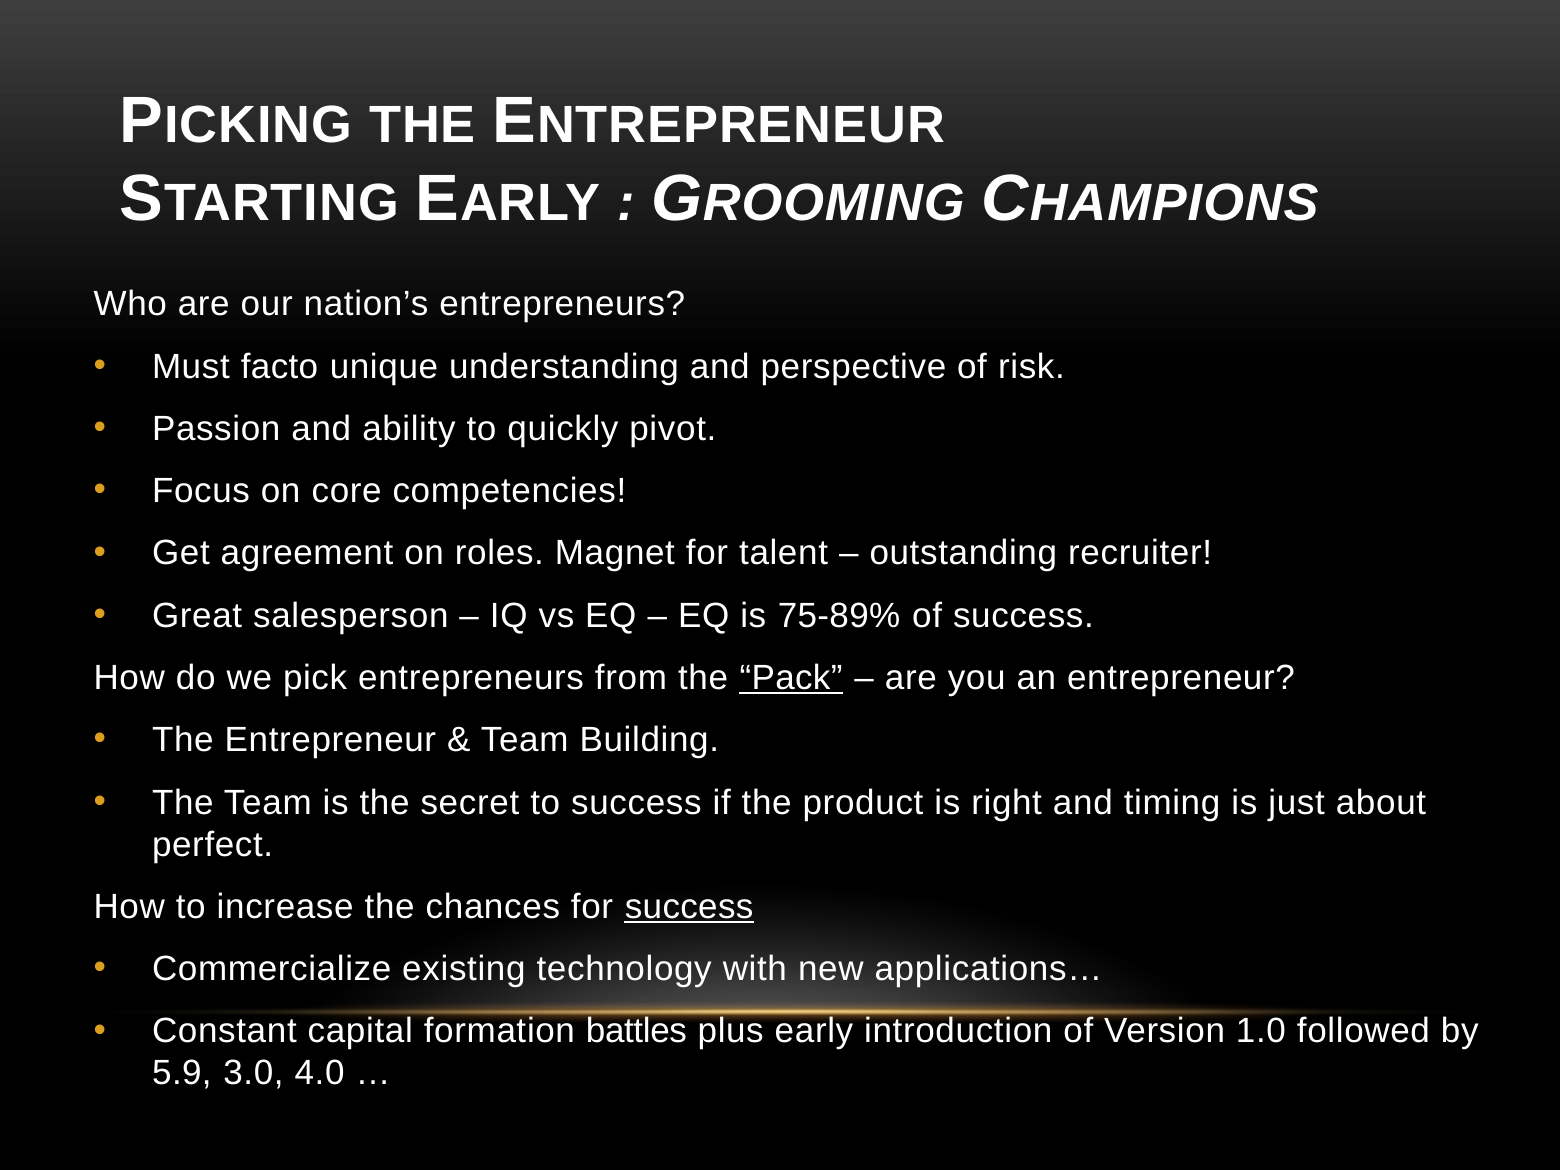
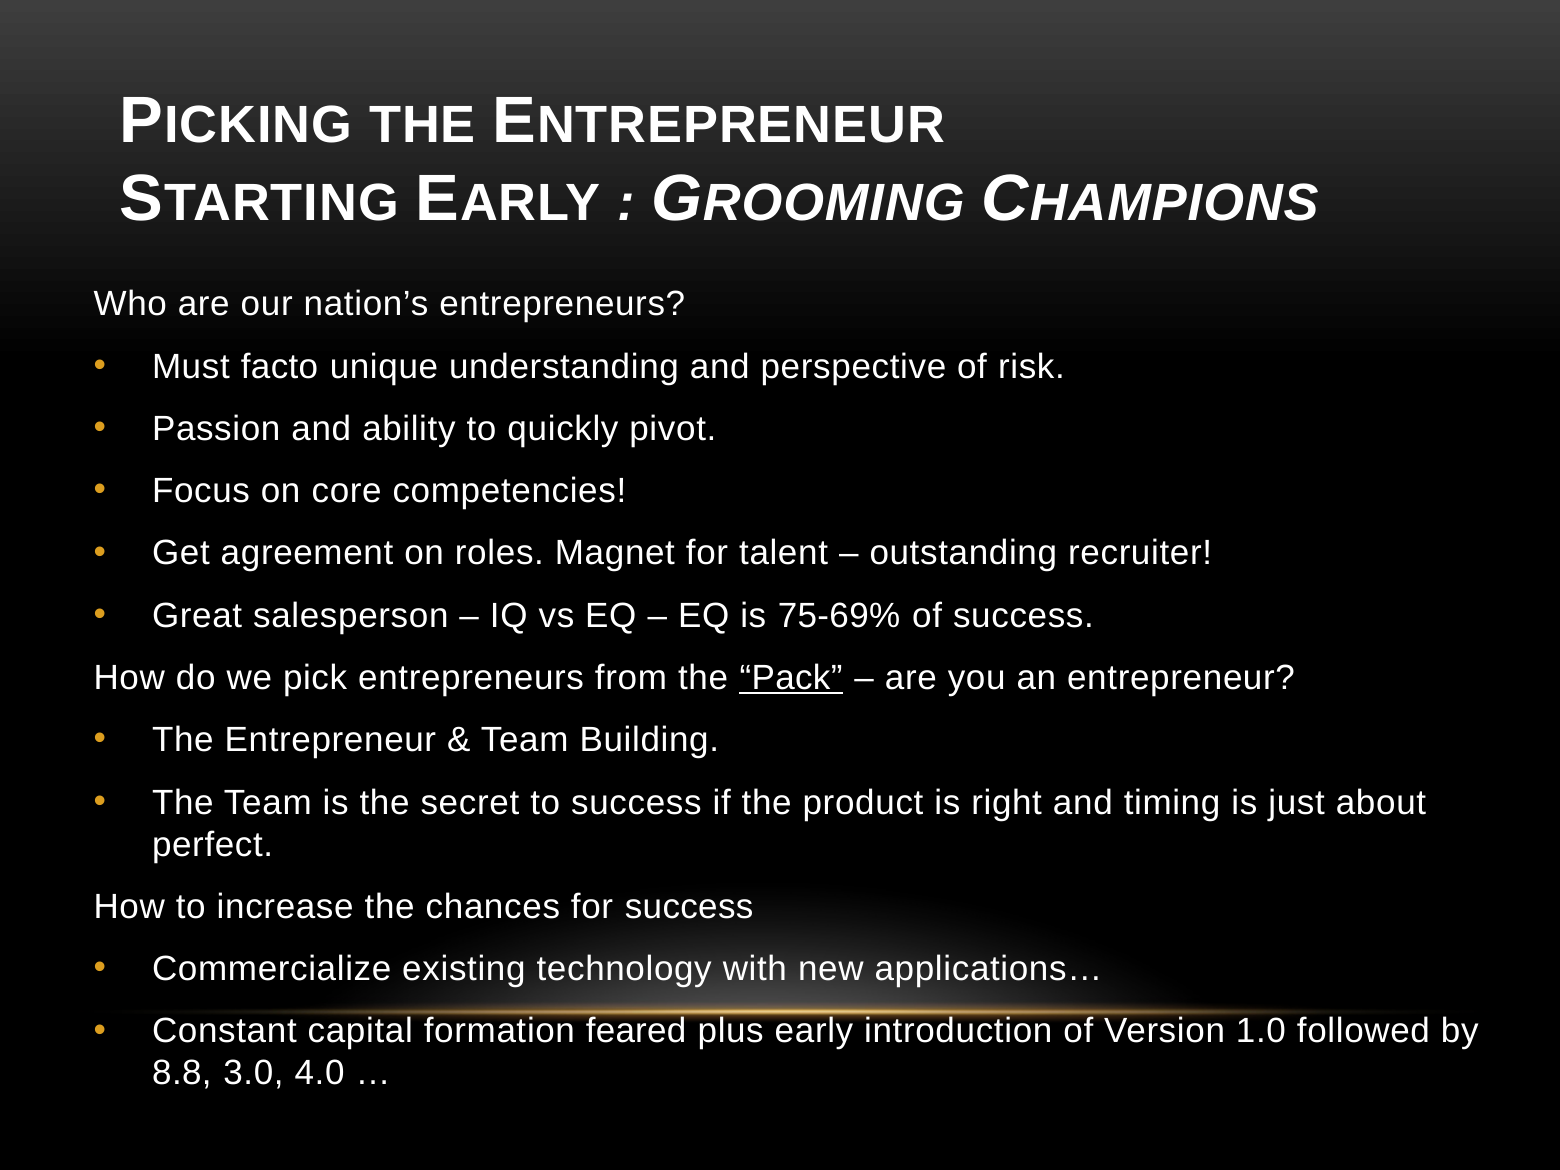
75-89%: 75-89% -> 75-69% (839, 616)
success underline: present -> none (689, 907)
battles: battles -> feared (636, 1031)
5.9: 5.9 -> 8.8 (182, 1073)
